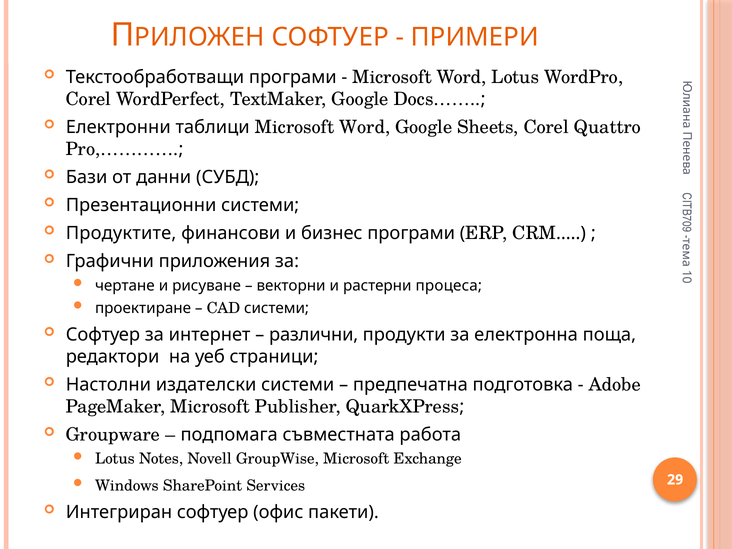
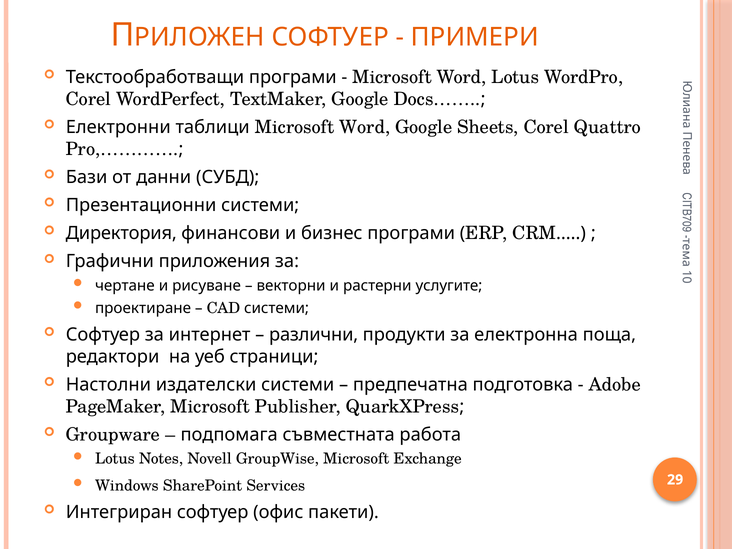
Продуктите: Продуктите -> Директория (121, 233)
процеса: процеса -> услугите (449, 286)
